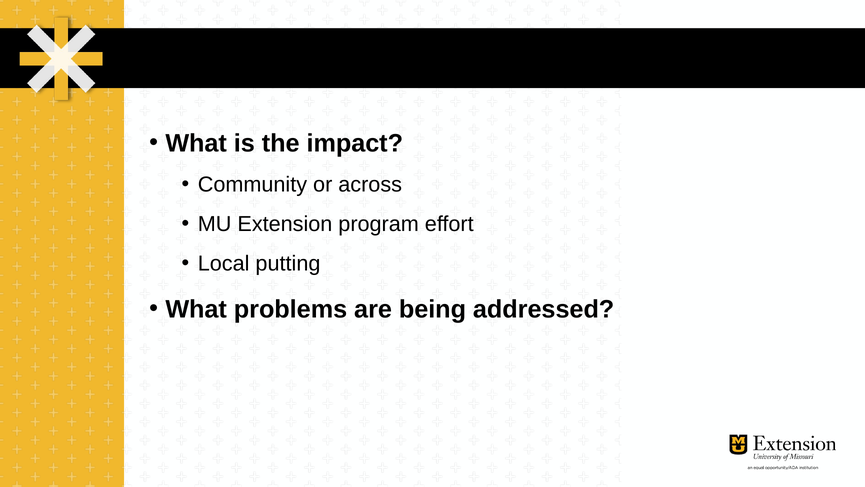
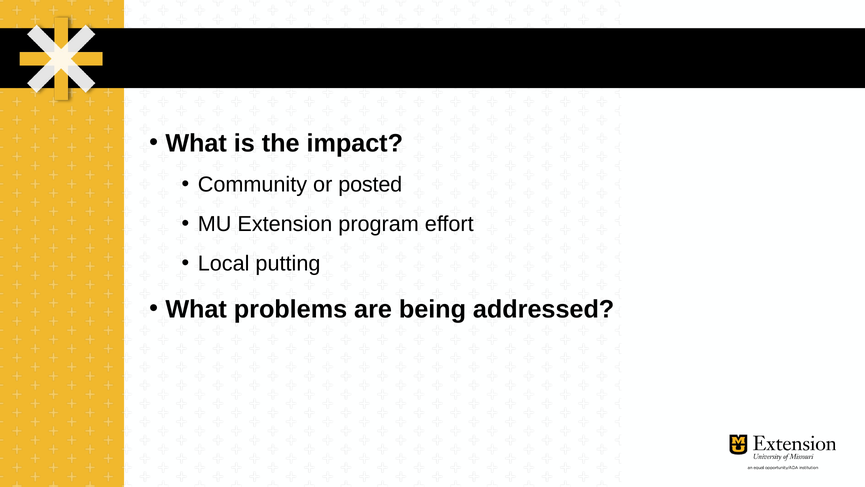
across: across -> posted (370, 185)
